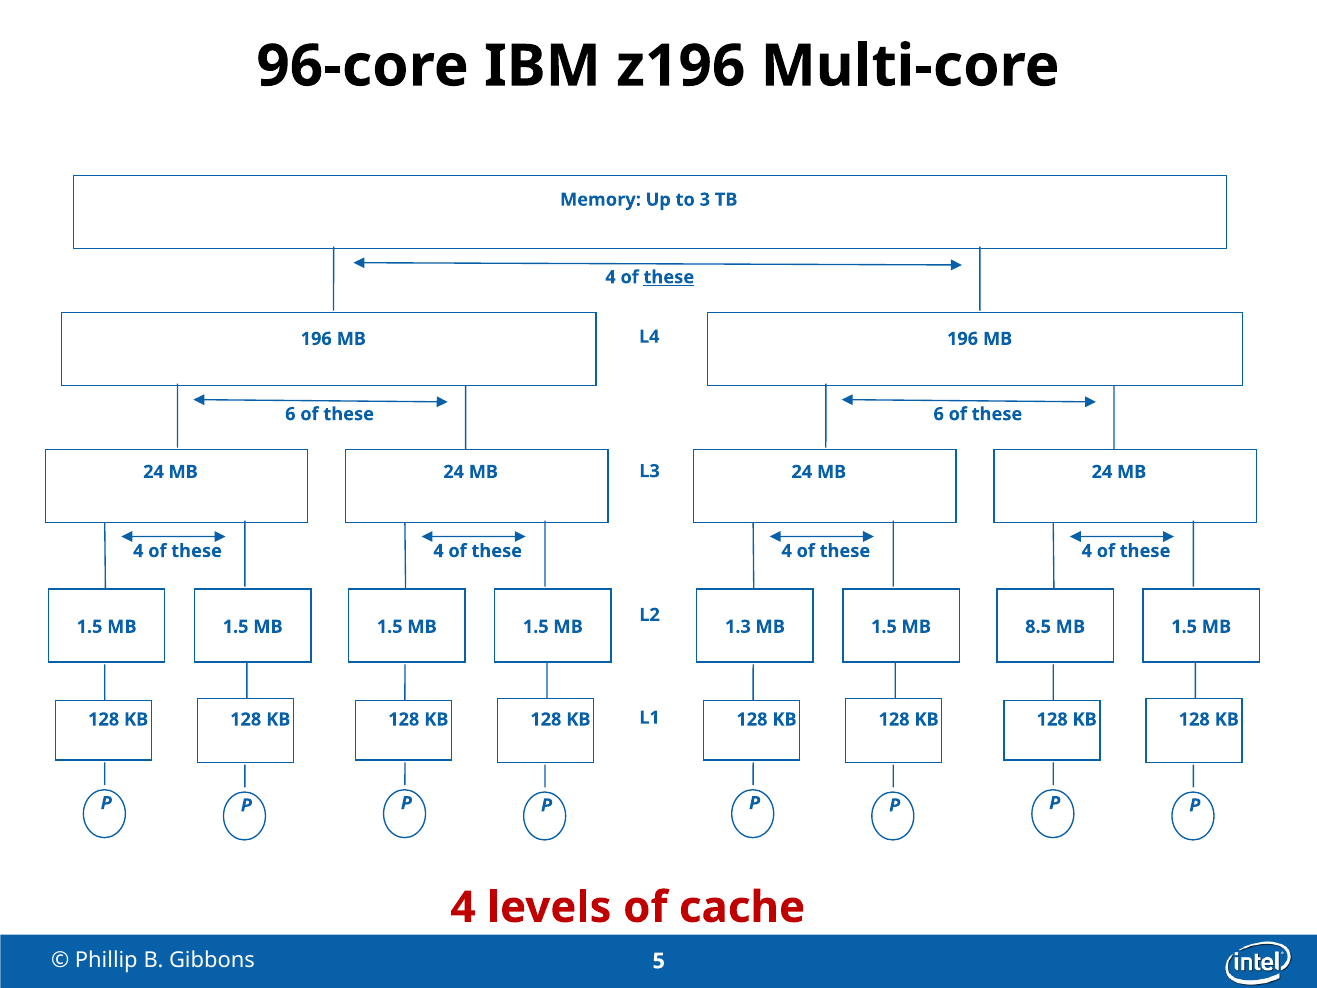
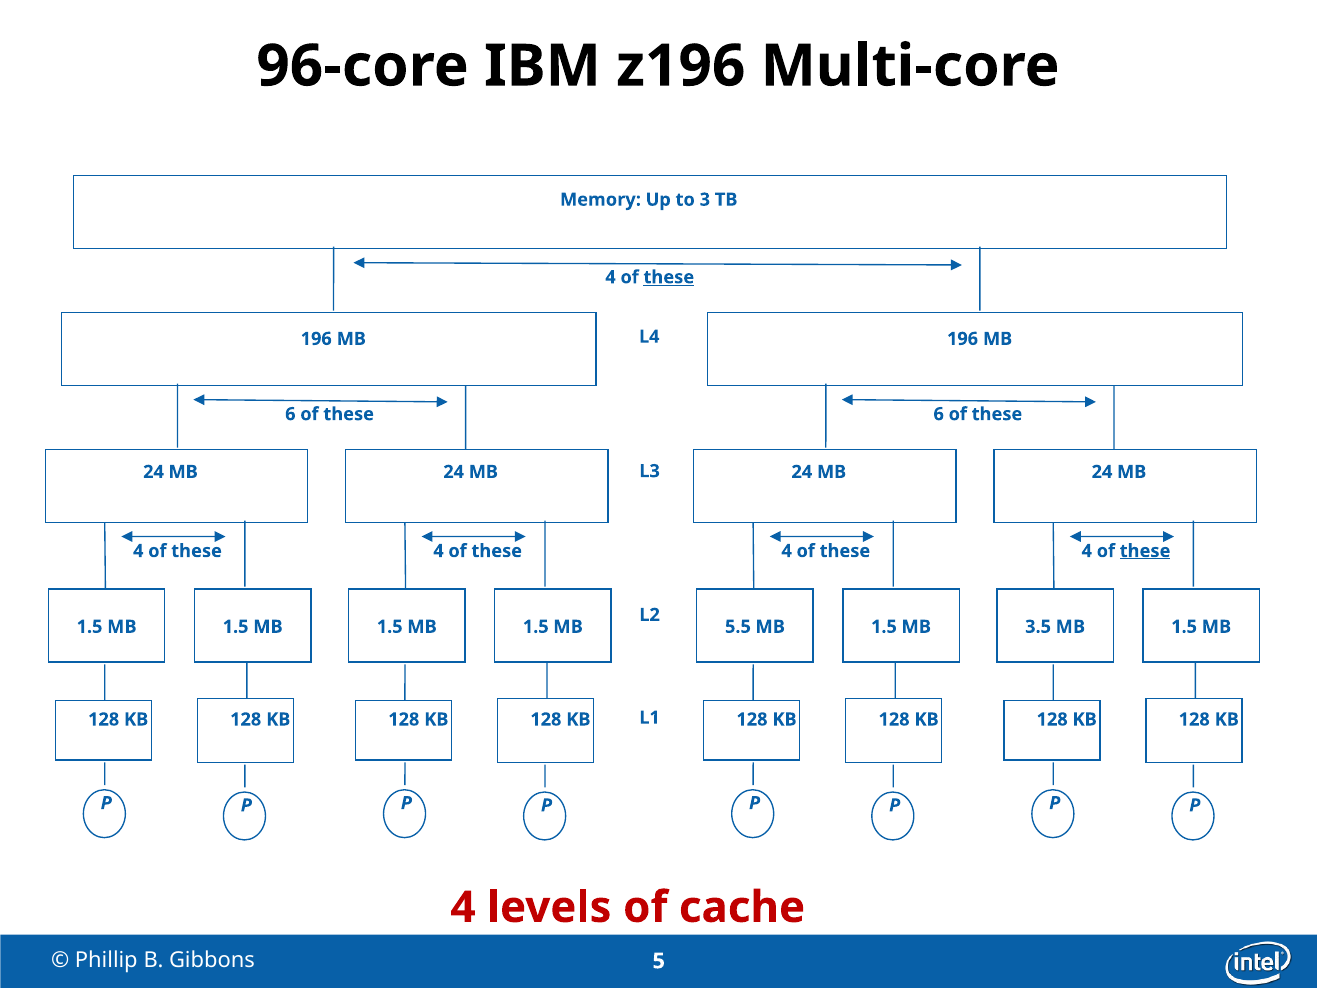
these underline: none -> present (1145, 551)
1.3: 1.3 -> 5.5 (738, 627)
8.5: 8.5 -> 3.5 (1038, 627)
